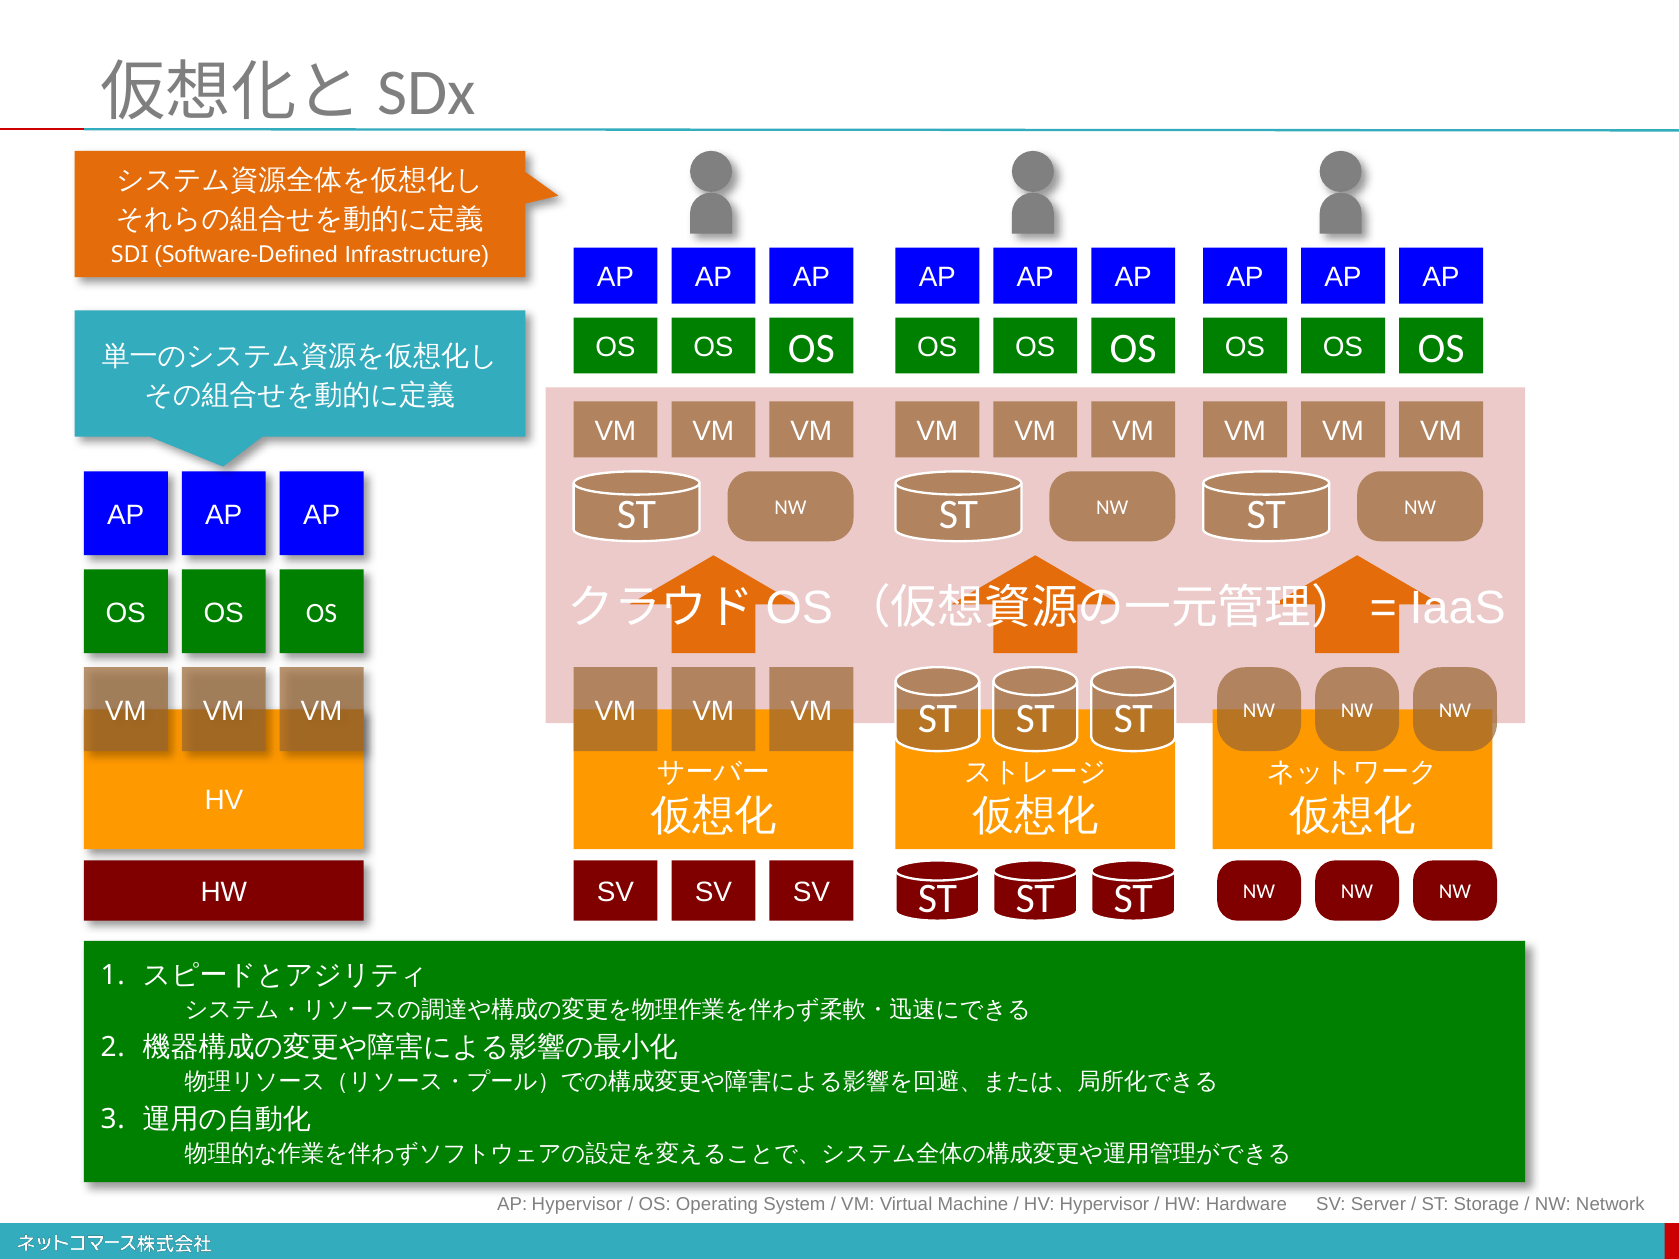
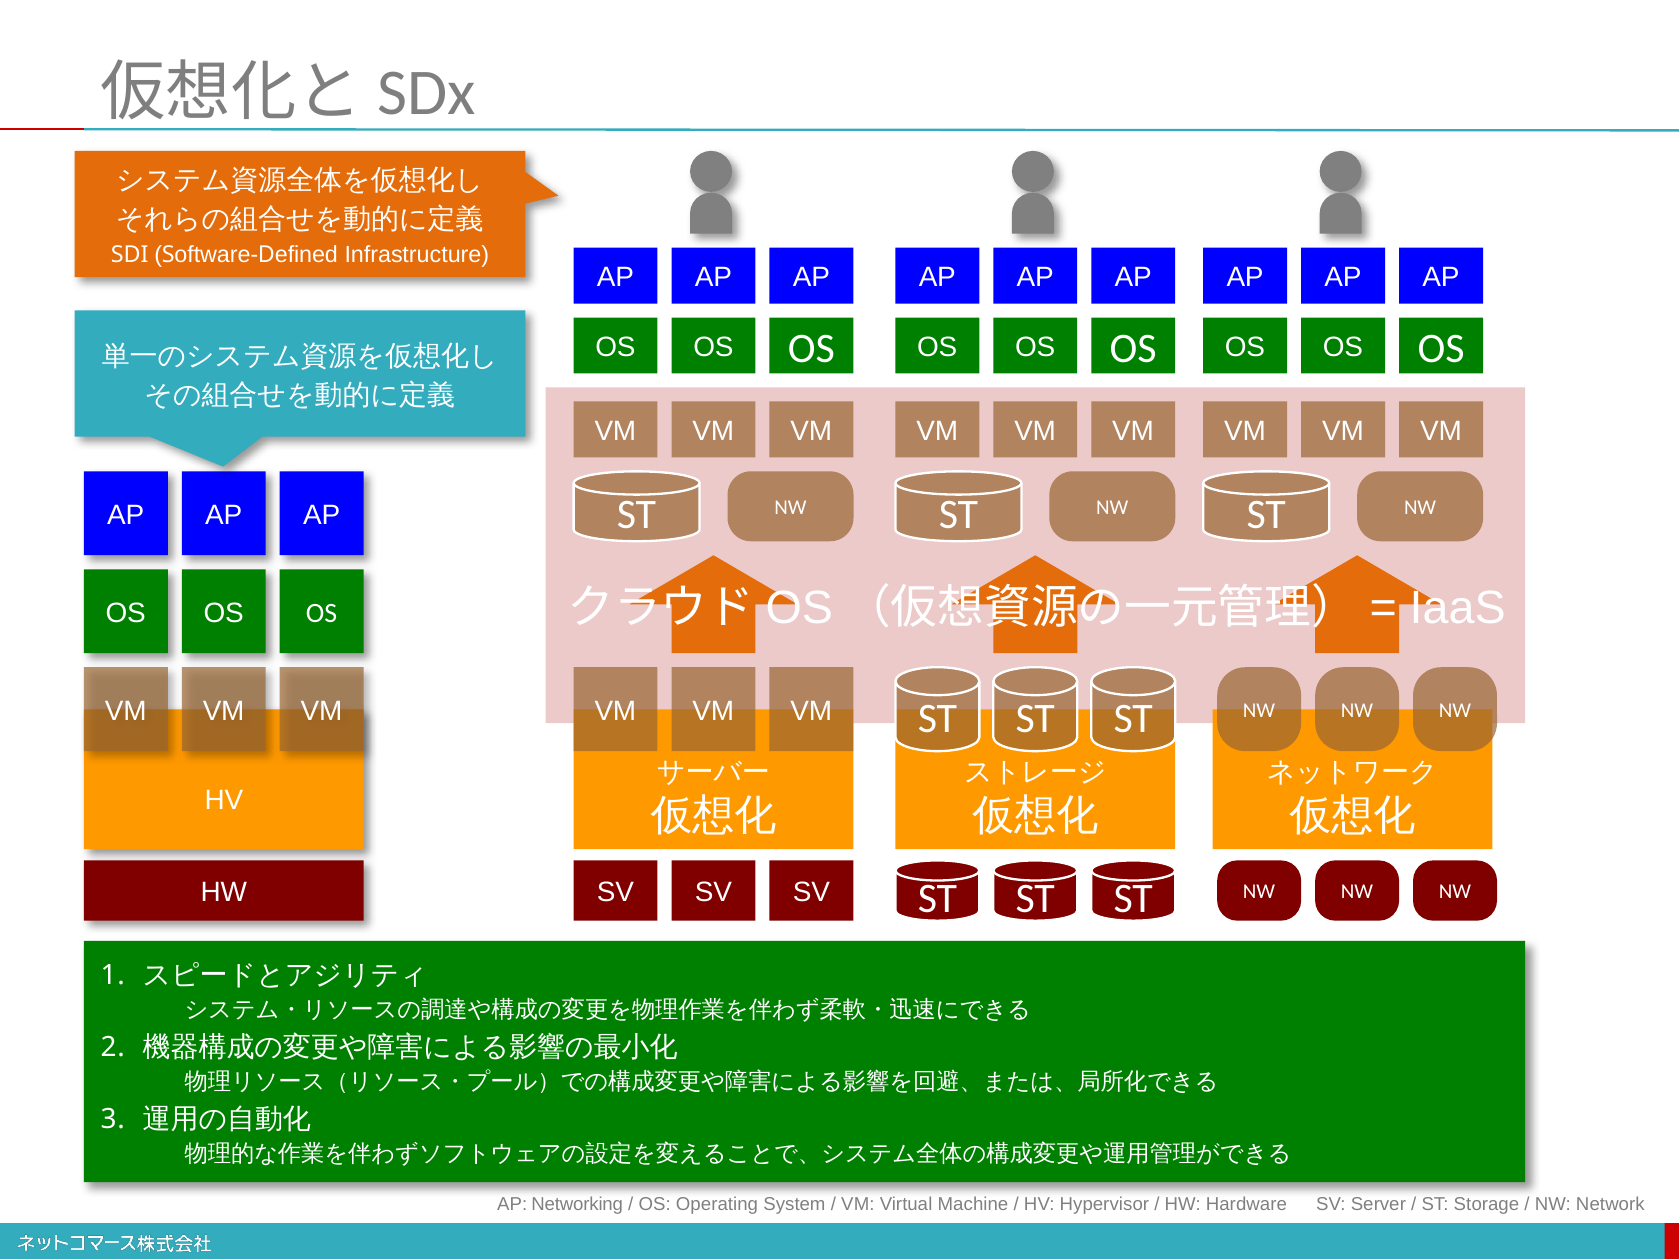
AP Hypervisor: Hypervisor -> Networking (577, 1204)
